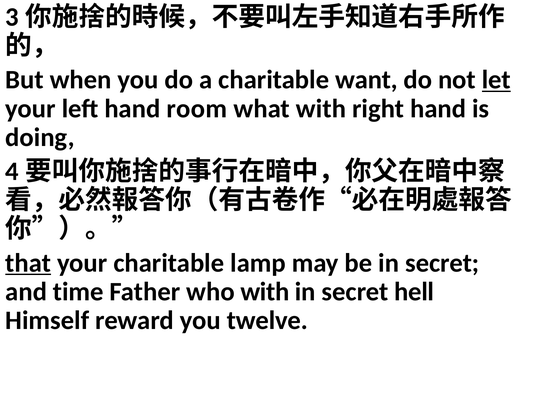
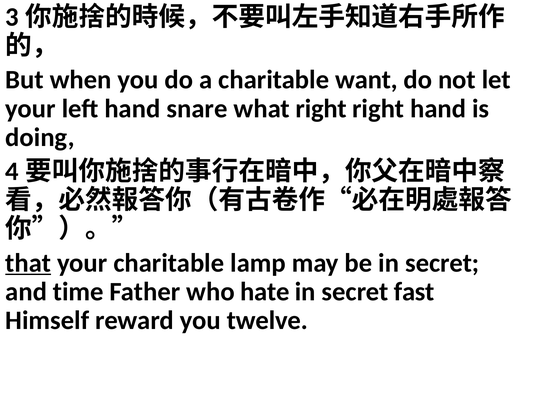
let underline: present -> none (496, 80)
room: room -> snare (197, 109)
what with: with -> right (321, 109)
who with: with -> hate (265, 292)
hell: hell -> fast (414, 292)
